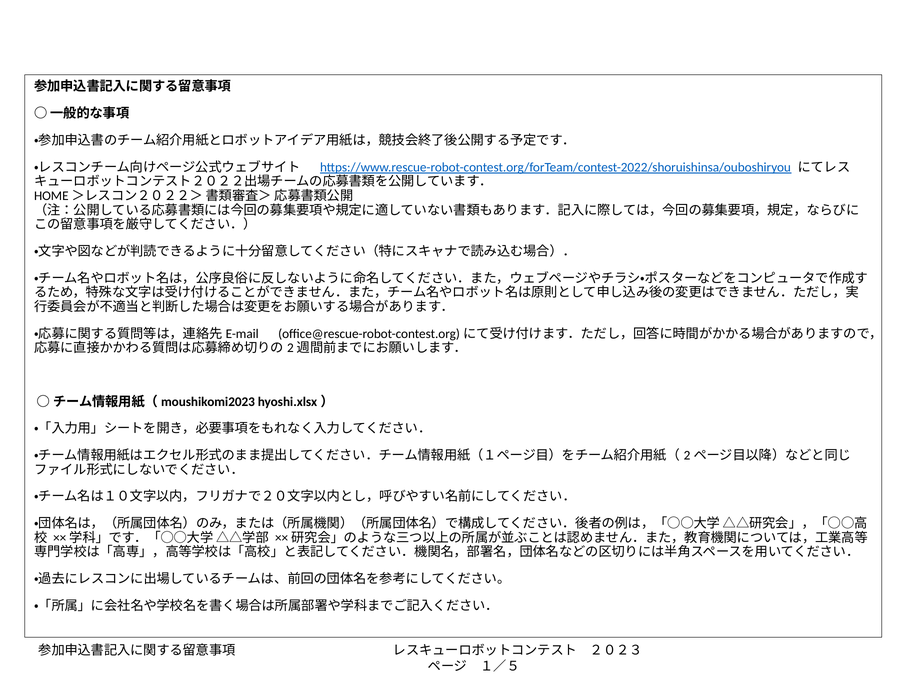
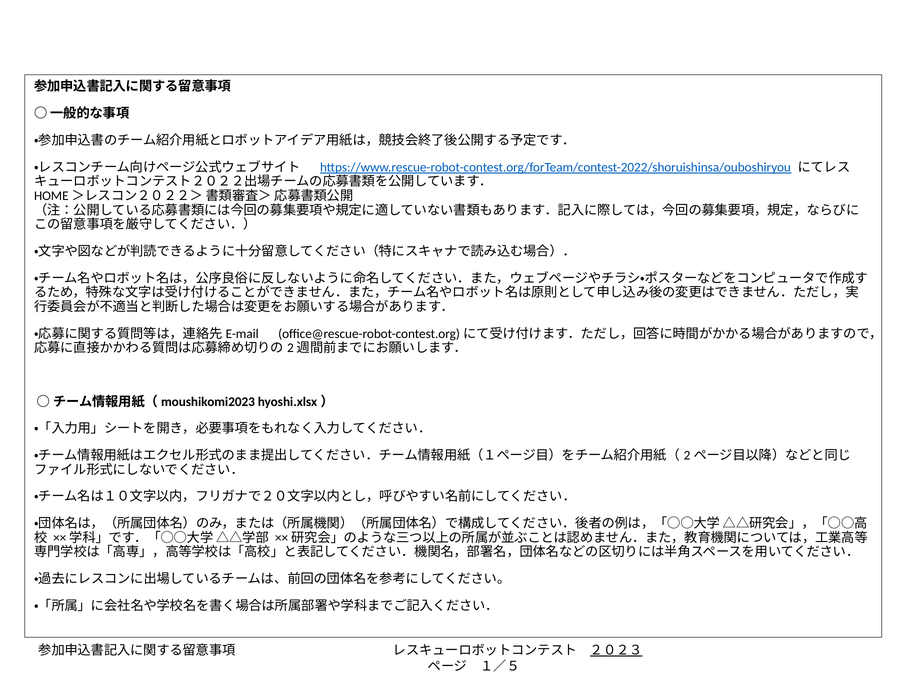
２０２３ underline: none -> present (616, 651)
